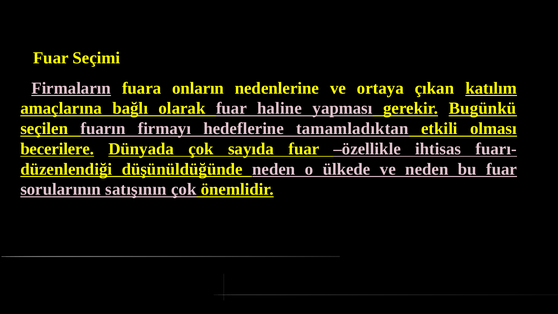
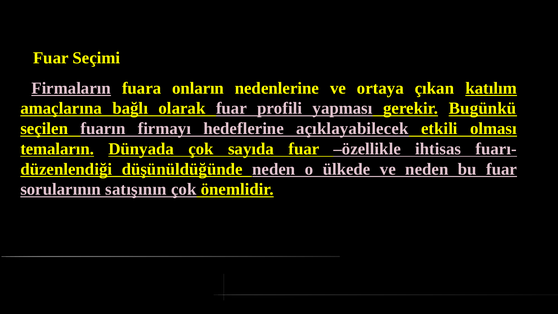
haline: haline -> profili (280, 108)
tamamladıktan: tamamladıktan -> açıklayabilecek (352, 129)
becerilere: becerilere -> temaların (57, 149)
